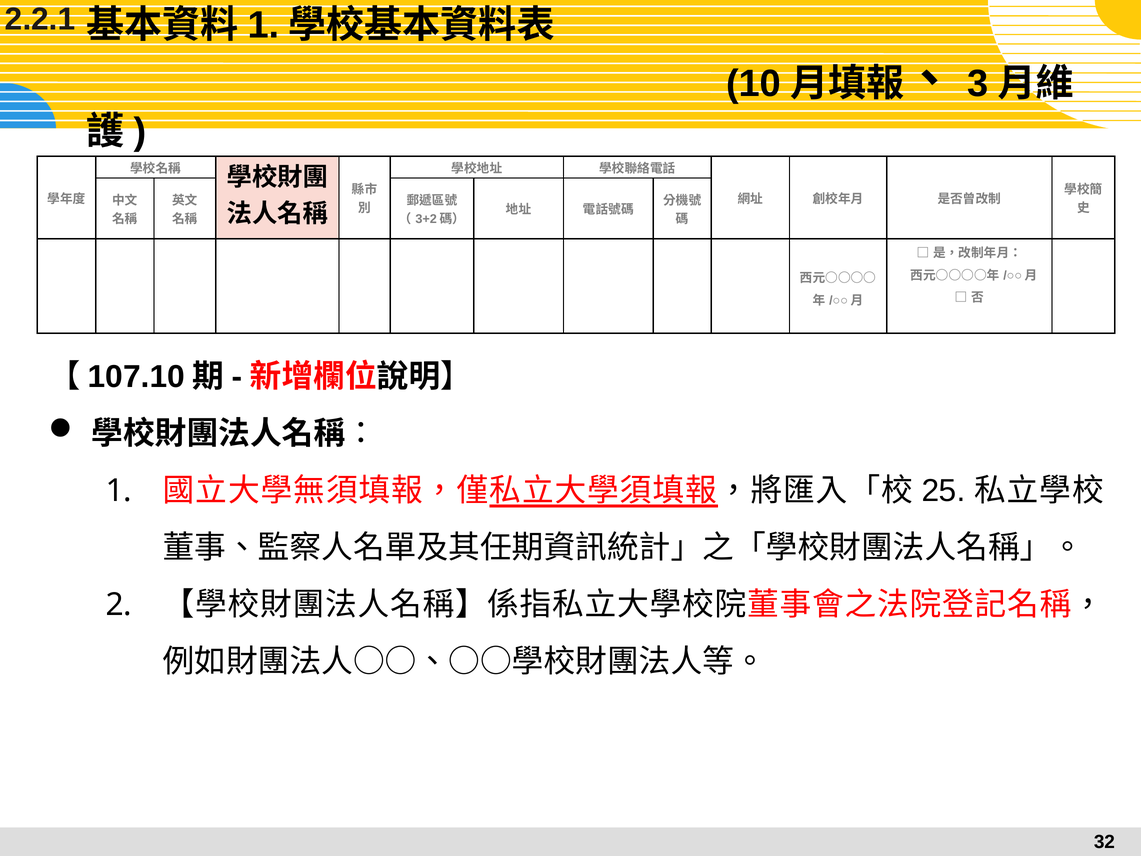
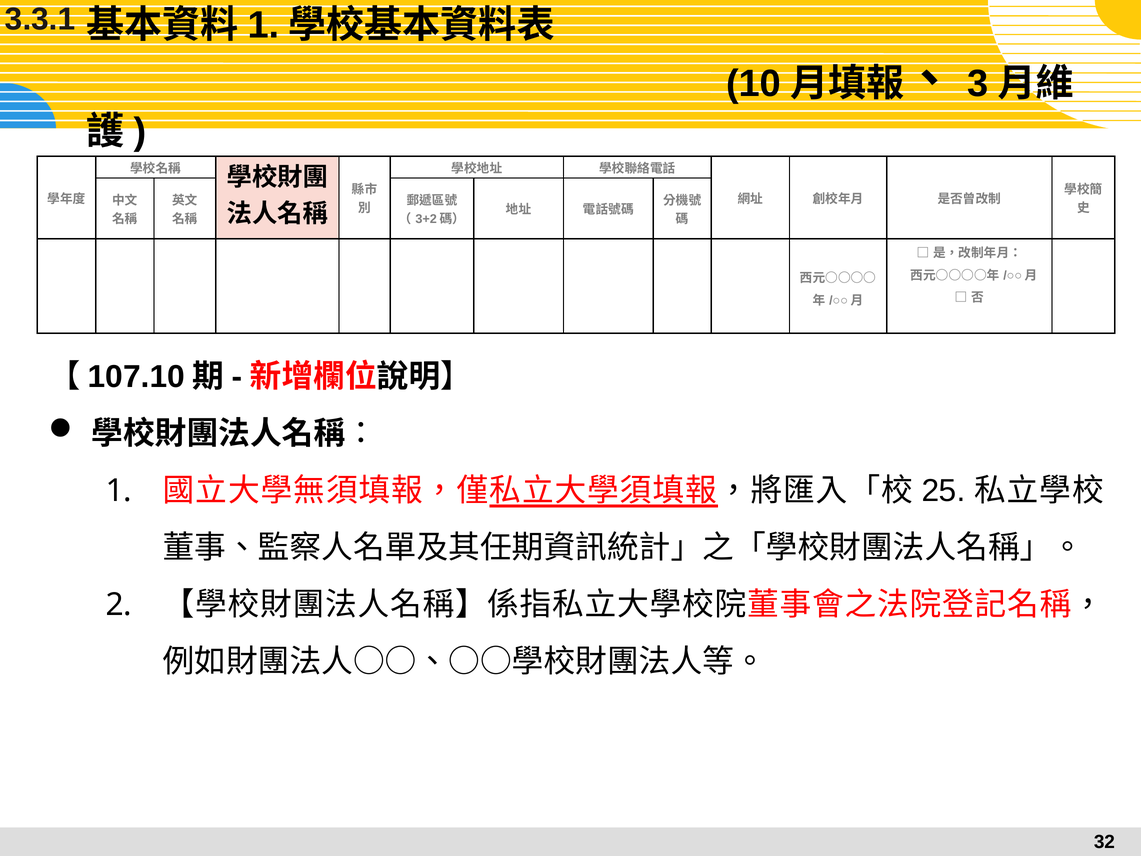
2.2.1: 2.2.1 -> 3.3.1 (40, 19)
